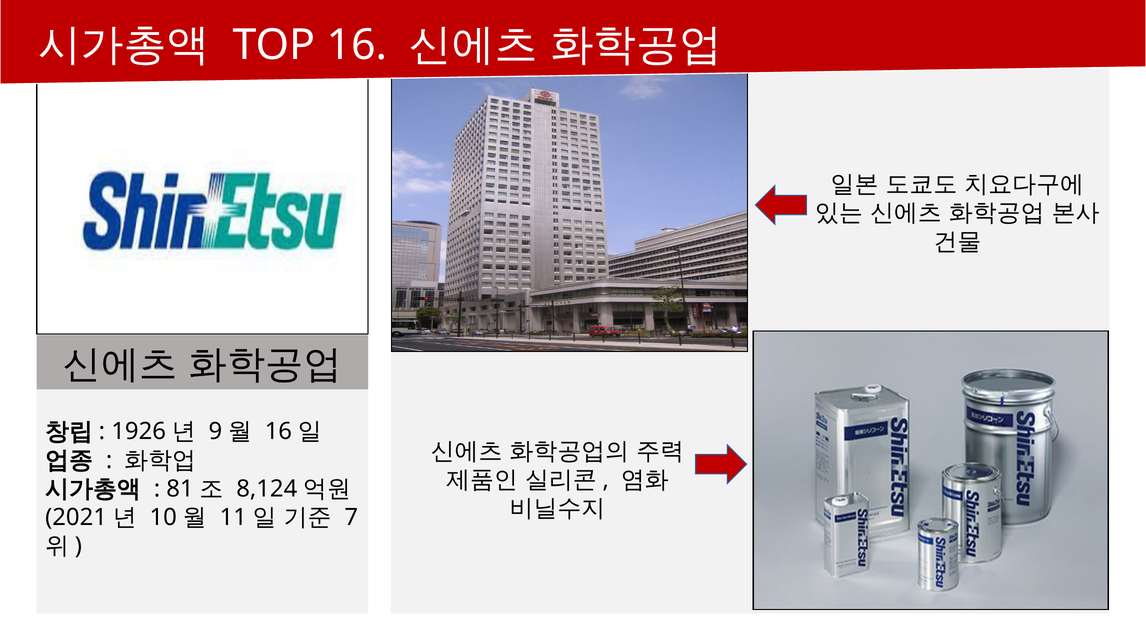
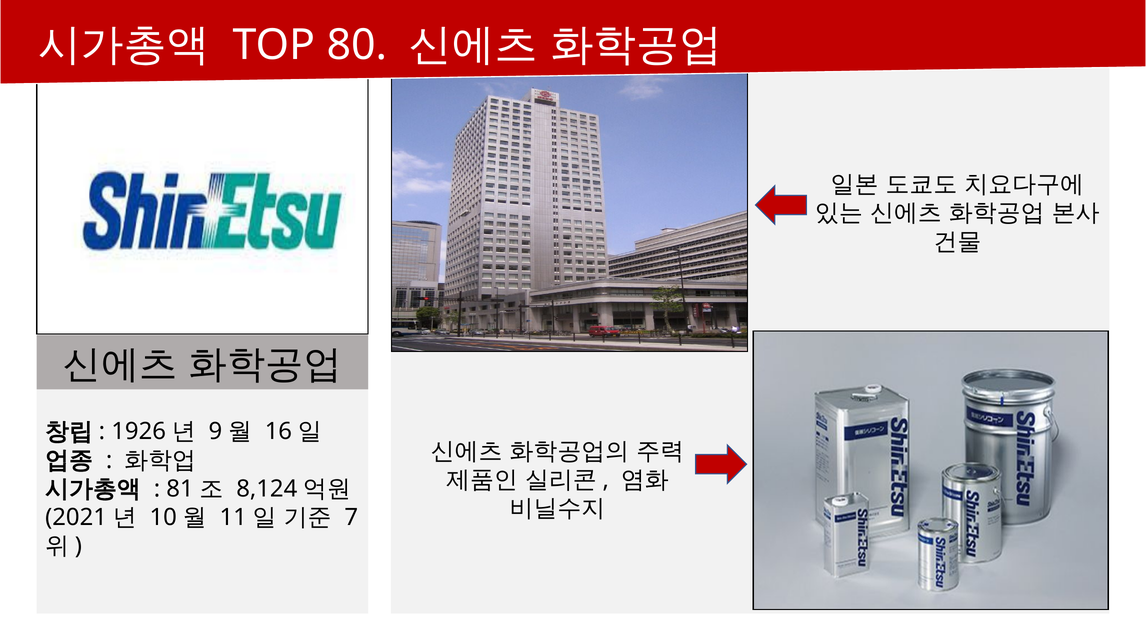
16: 16 -> 80 (357, 45)
